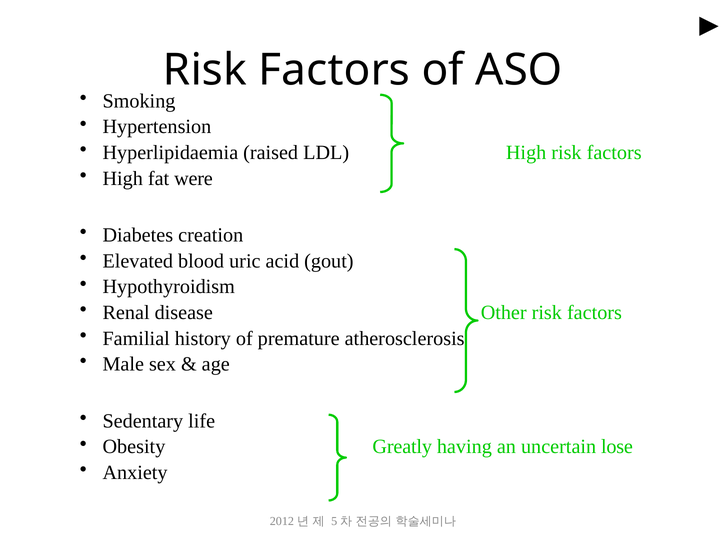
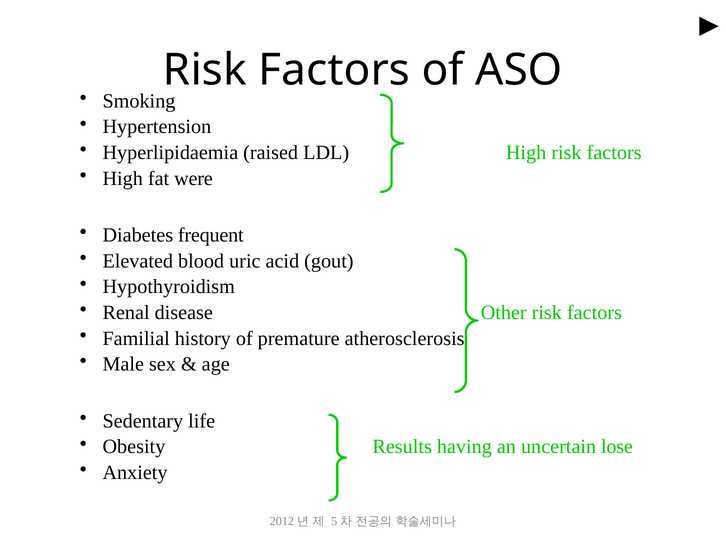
creation: creation -> frequent (211, 235)
Greatly: Greatly -> Results (402, 447)
